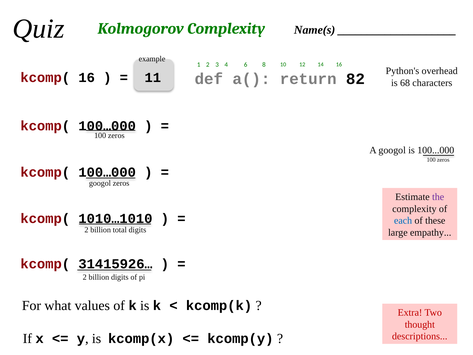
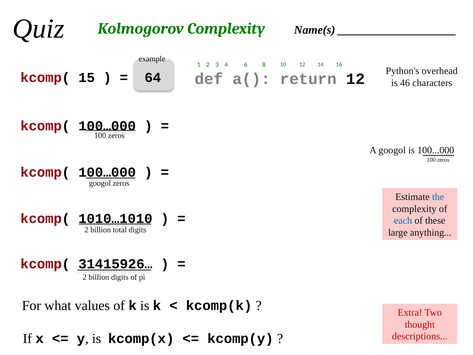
kcomp( 16: 16 -> 15 (87, 77)
11: 11 -> 64 (153, 77)
return 82: 82 -> 12 (355, 79)
68: 68 -> 46 (405, 83)
the colour: purple -> blue (438, 197)
empathy: empathy -> anything (431, 232)
